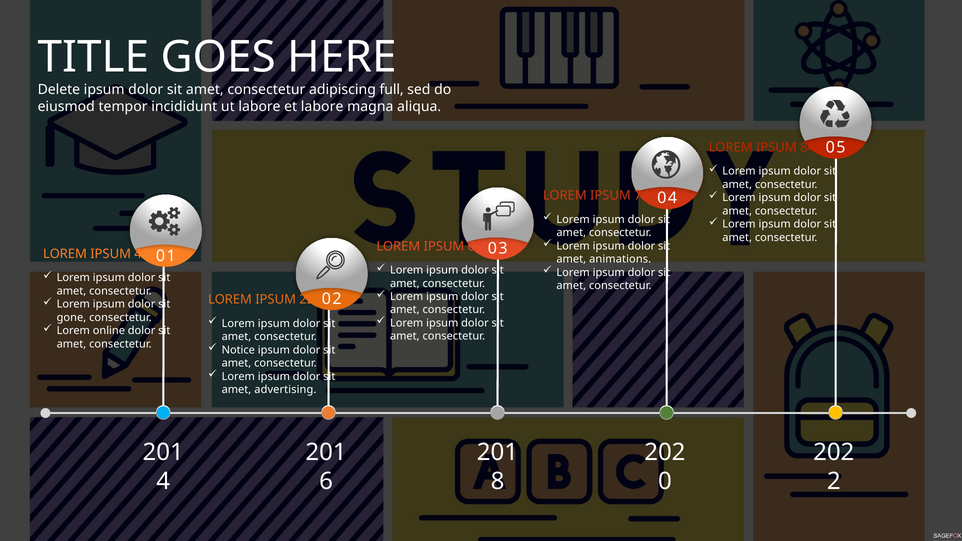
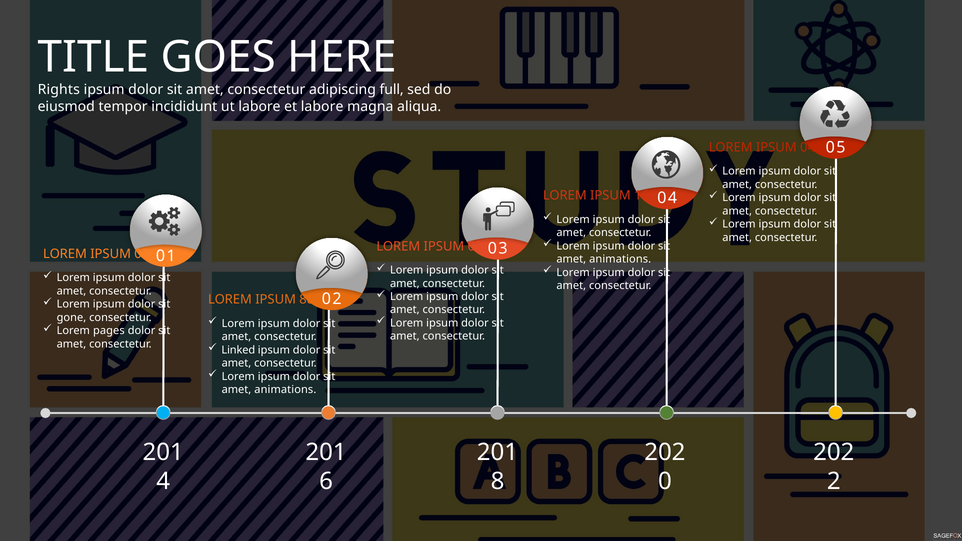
Delete: Delete -> Rights (59, 90)
IPSUM 84: 84 -> 04 (807, 147)
74: 74 -> 16 (642, 196)
48: 48 -> 07 (142, 254)
22: 22 -> 88 (307, 300)
online: online -> pages (109, 331)
Notice: Notice -> Linked (238, 350)
advertising: advertising -> animations (285, 390)
